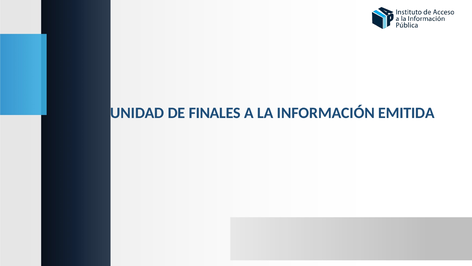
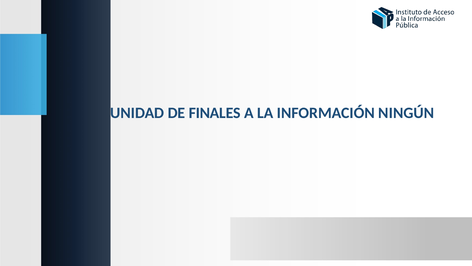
EMITIDA: EMITIDA -> NINGÚN (406, 113)
